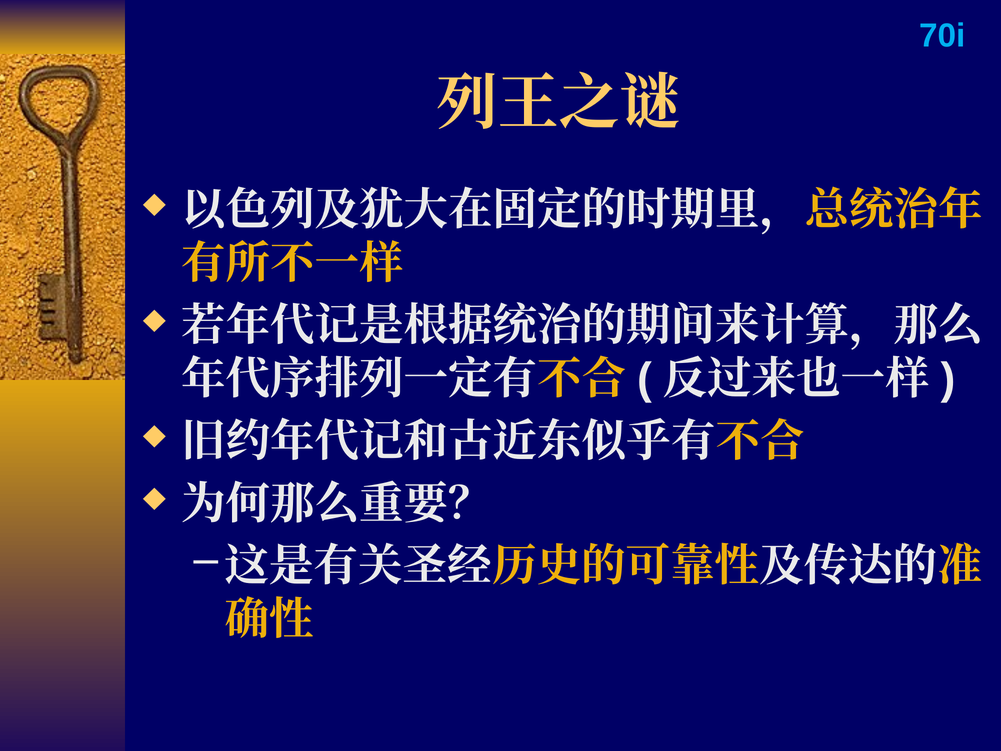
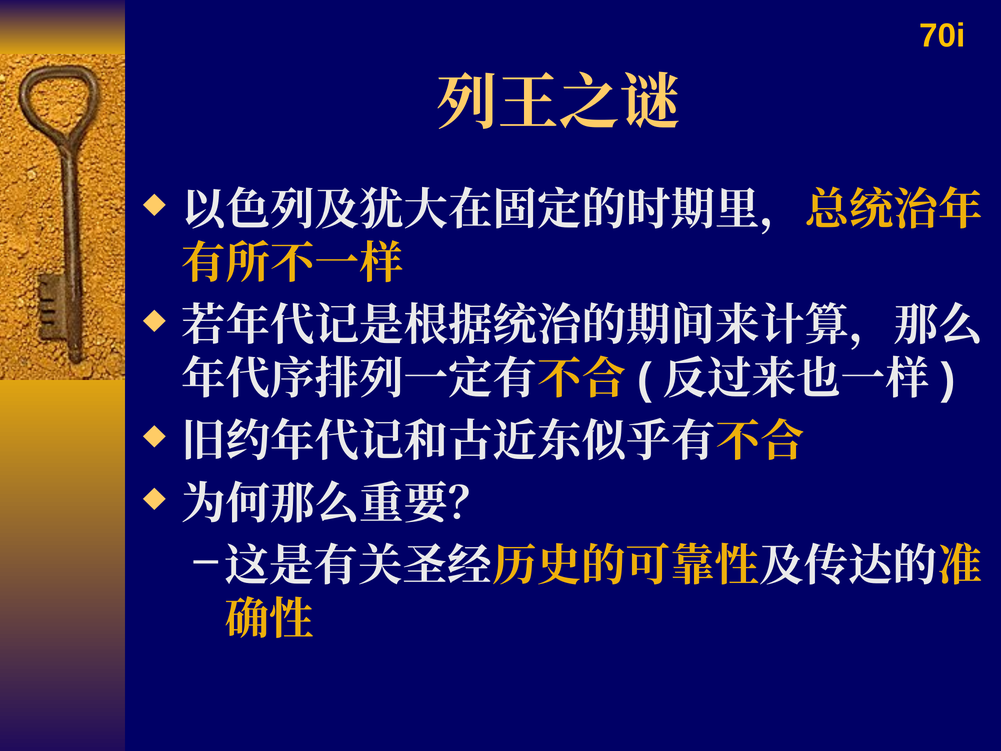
70i colour: light blue -> yellow (942, 36)
